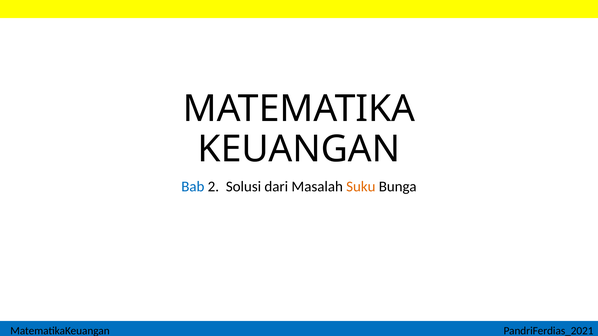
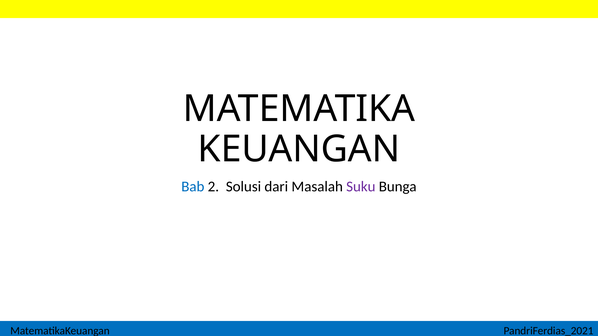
Suku colour: orange -> purple (361, 187)
